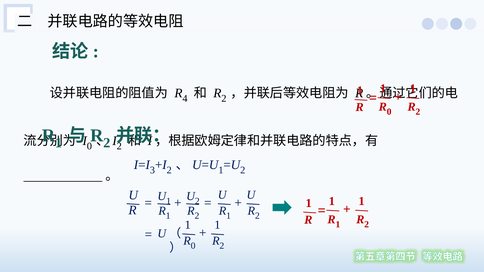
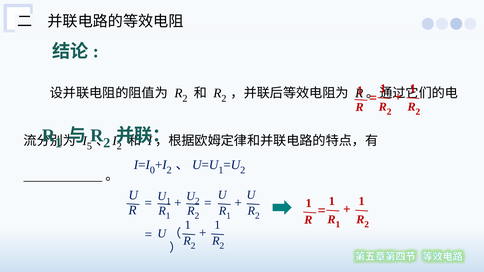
4: 4 -> 2 (185, 99)
0: 0 -> 2 (389, 112)
0: 0 -> 5 (89, 146)
3: 3 -> 0 (152, 170)
0: 0 -> 2 (193, 246)
